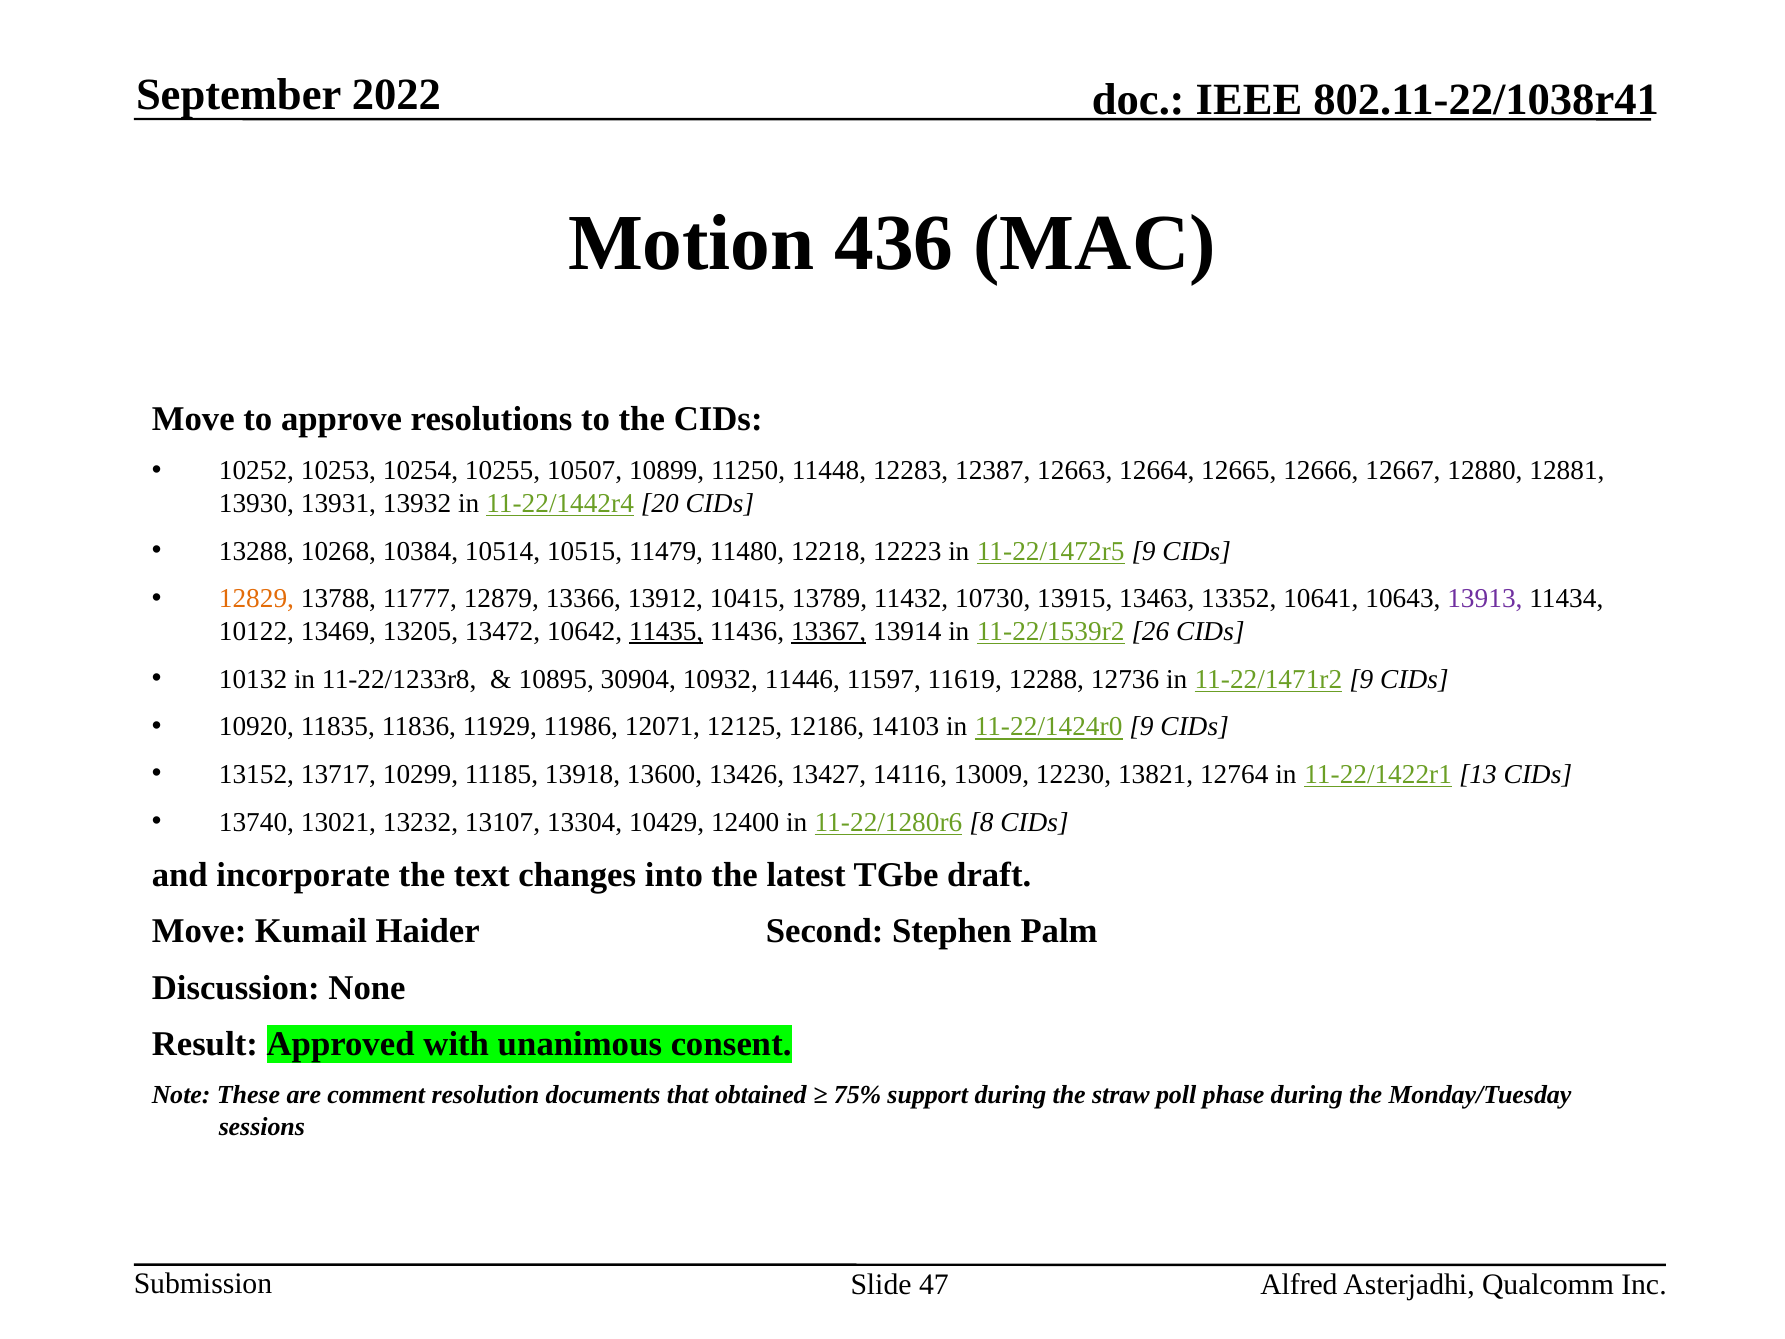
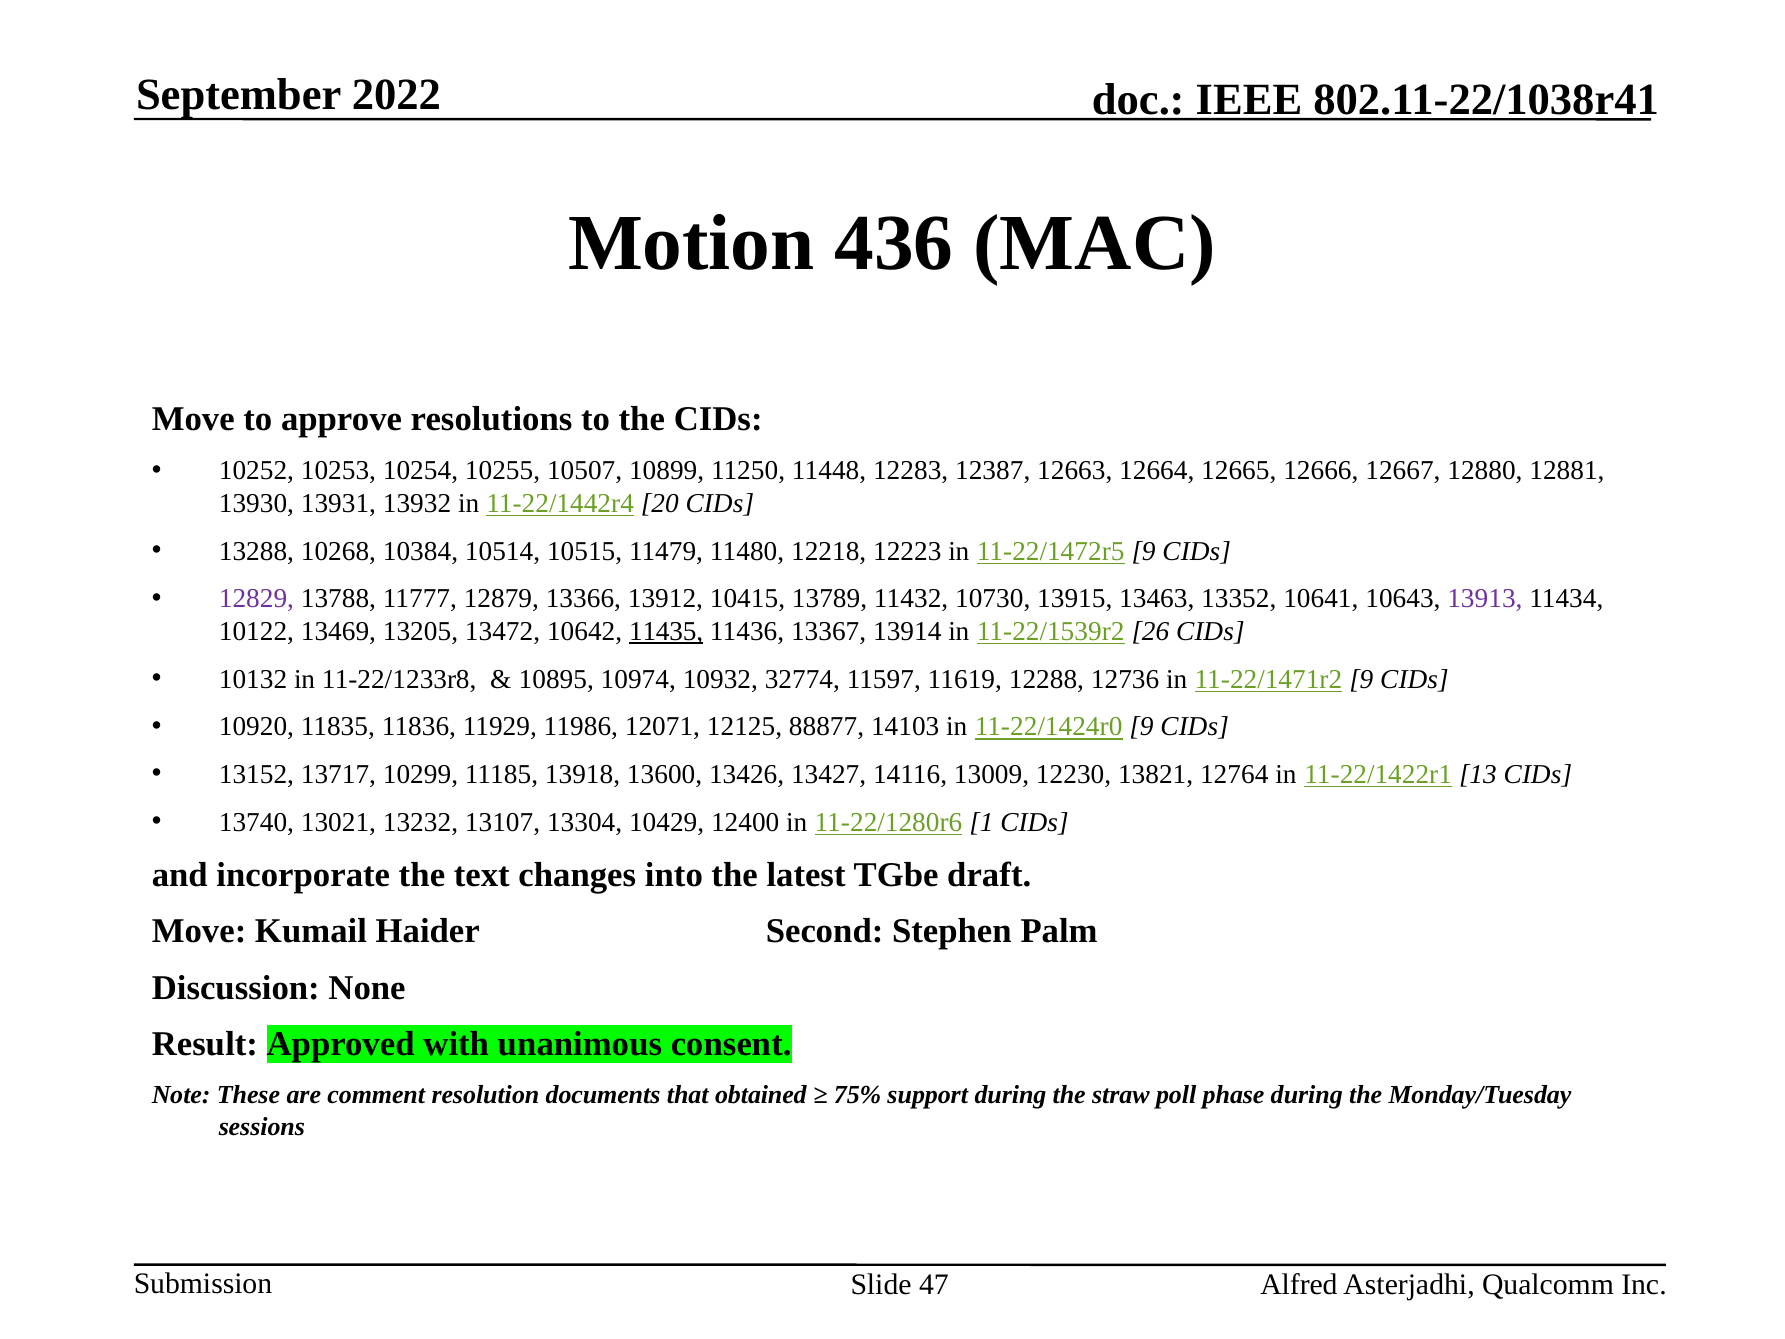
12829 colour: orange -> purple (256, 599)
13367 underline: present -> none (829, 631)
30904: 30904 -> 10974 (638, 679)
11446: 11446 -> 32774 (802, 679)
12186: 12186 -> 88877 (827, 727)
8: 8 -> 1 (981, 822)
